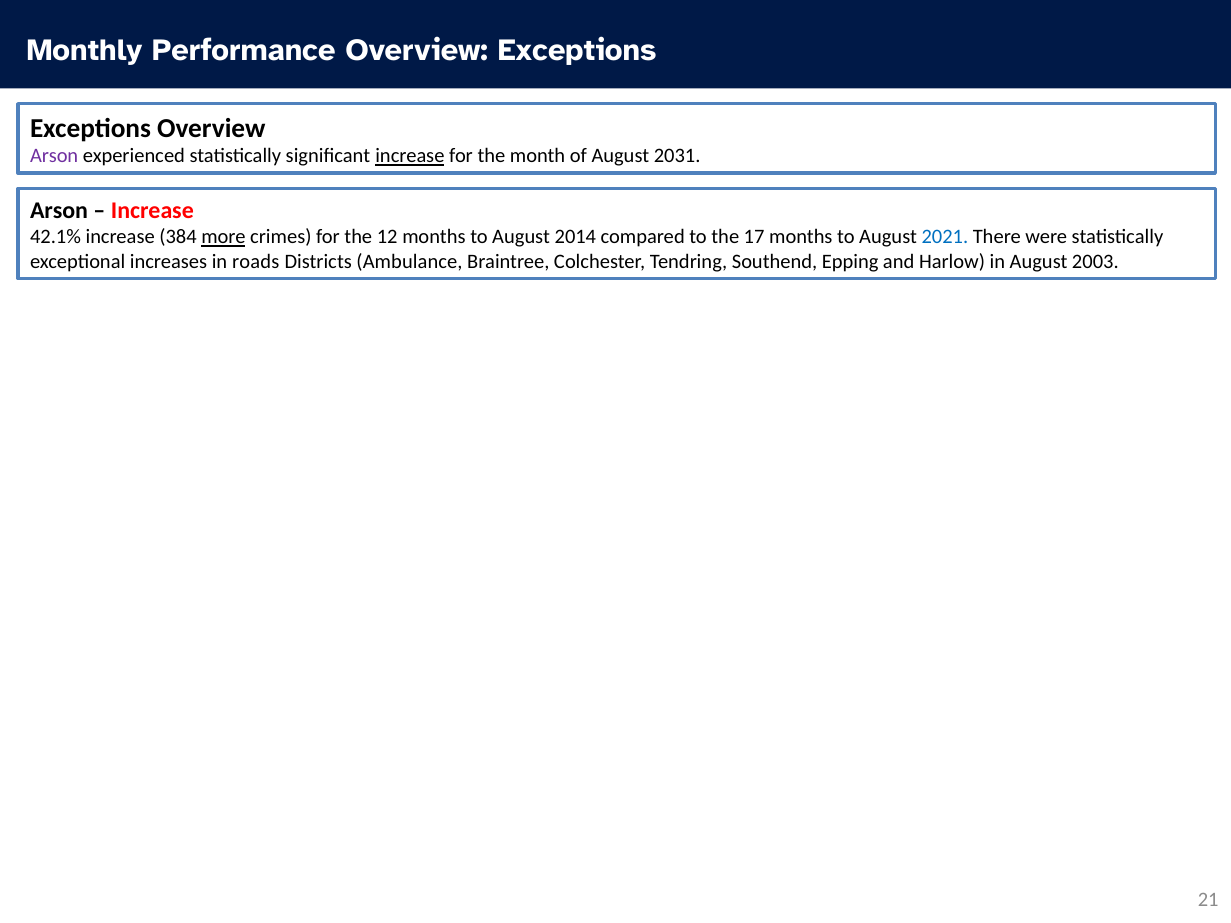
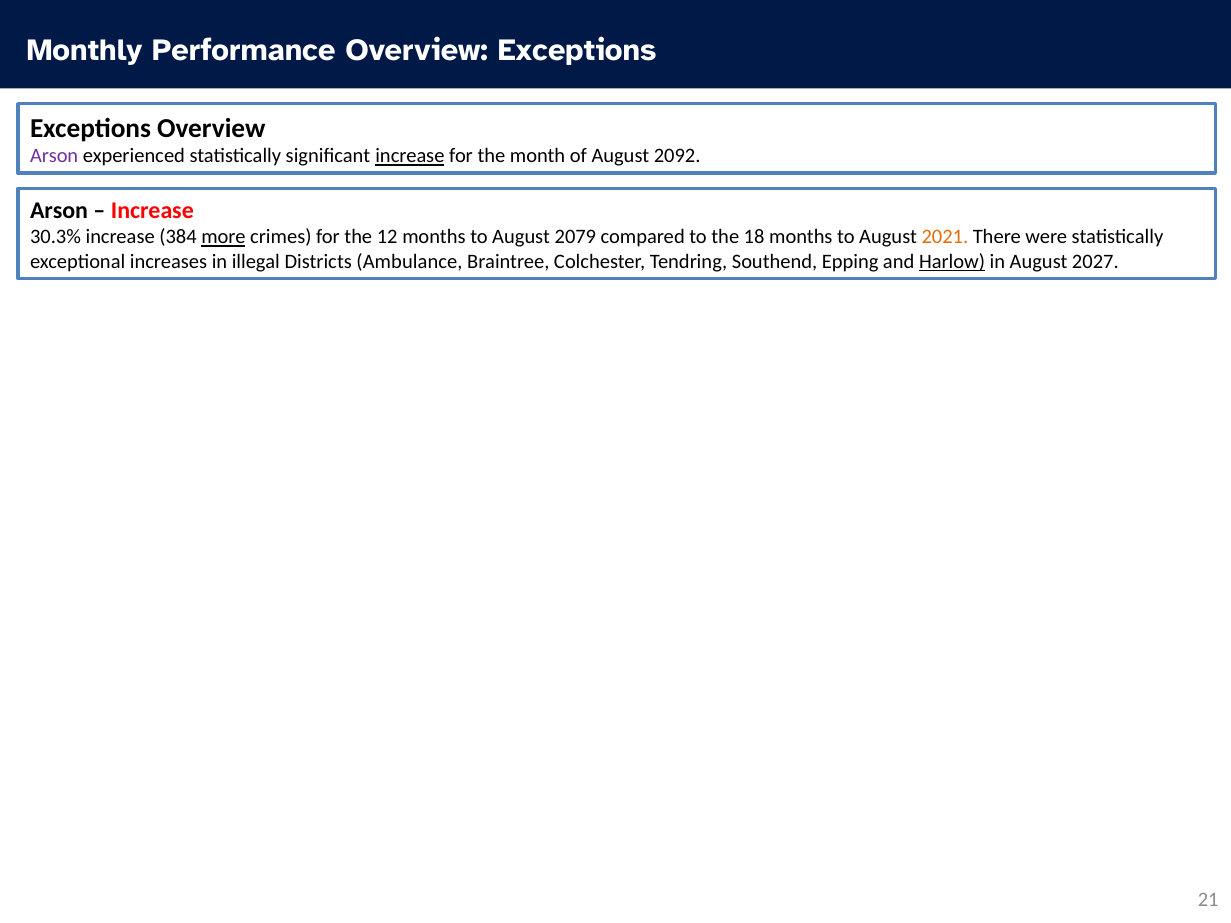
2031: 2031 -> 2092 (677, 156)
42.1%: 42.1% -> 30.3% (56, 237)
2014: 2014 -> 2079 (575, 237)
17: 17 -> 18 (754, 237)
2021 colour: blue -> orange (945, 237)
roads: roads -> illegal (256, 262)
Harlow underline: none -> present (952, 262)
2003: 2003 -> 2027 (1095, 262)
